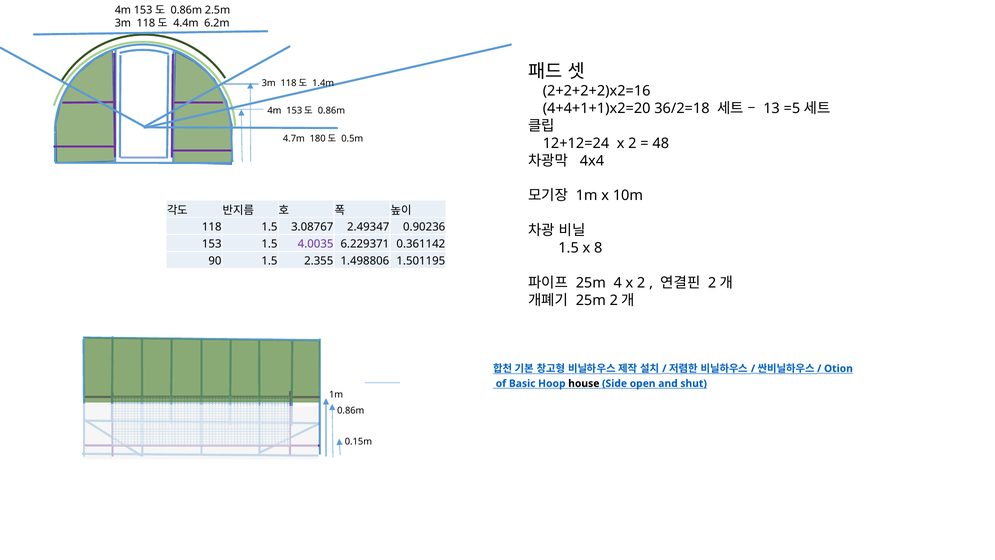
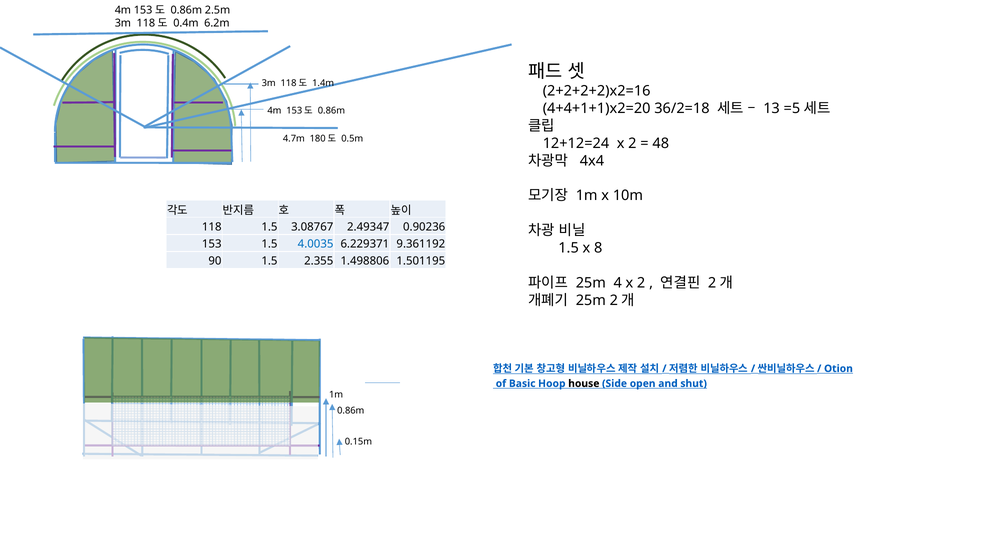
4.4m: 4.4m -> 0.4m (186, 23)
4.0035 colour: purple -> blue (316, 244)
0.361142: 0.361142 -> 9.361192 (421, 244)
